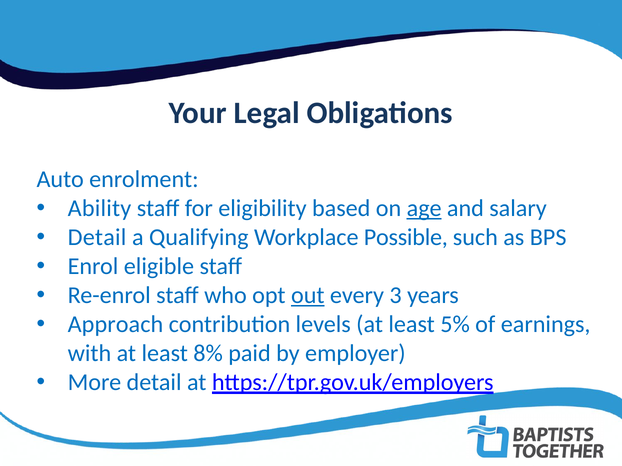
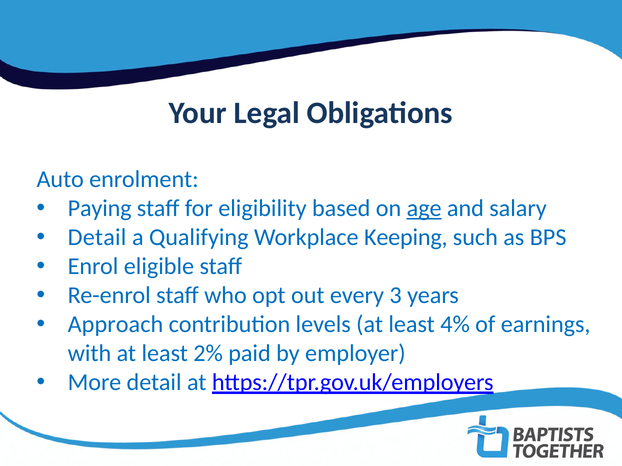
Ability: Ability -> Paying (100, 209)
Possible: Possible -> Keeping (406, 238)
out underline: present -> none (308, 296)
5%: 5% -> 4% (455, 325)
8%: 8% -> 2% (208, 354)
